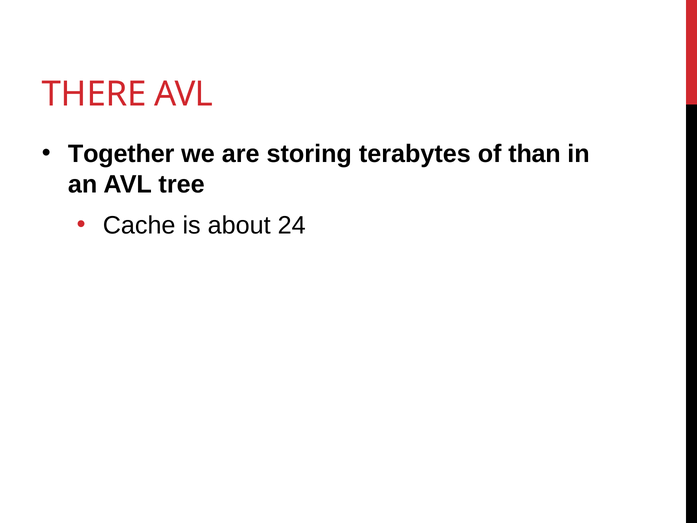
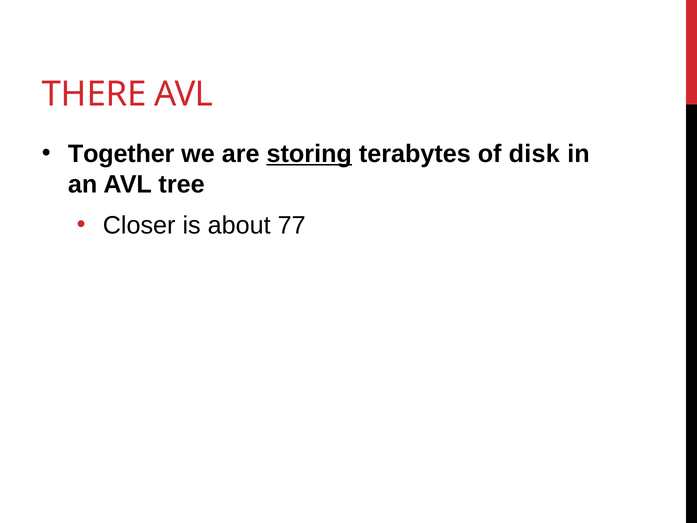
storing underline: none -> present (309, 154)
than: than -> disk (534, 154)
Cache: Cache -> Closer (139, 225)
24: 24 -> 77 (292, 225)
